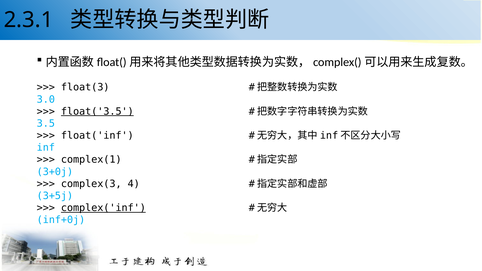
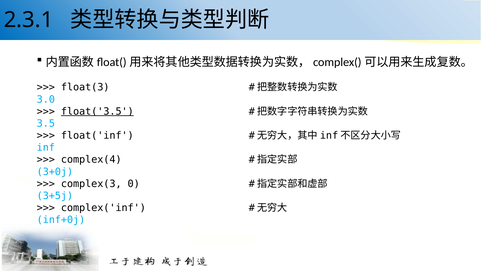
complex(1: complex(1 -> complex(4 (91, 160)
4: 4 -> 0 (134, 184)
complex('inf underline: present -> none (103, 208)
